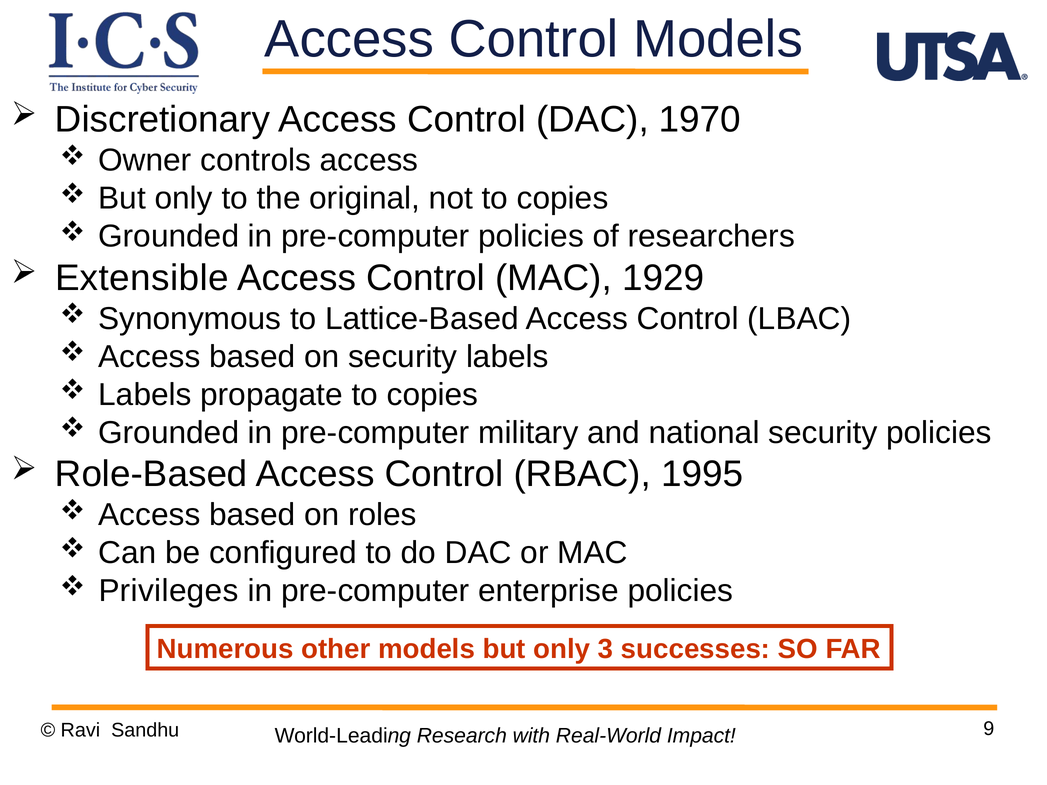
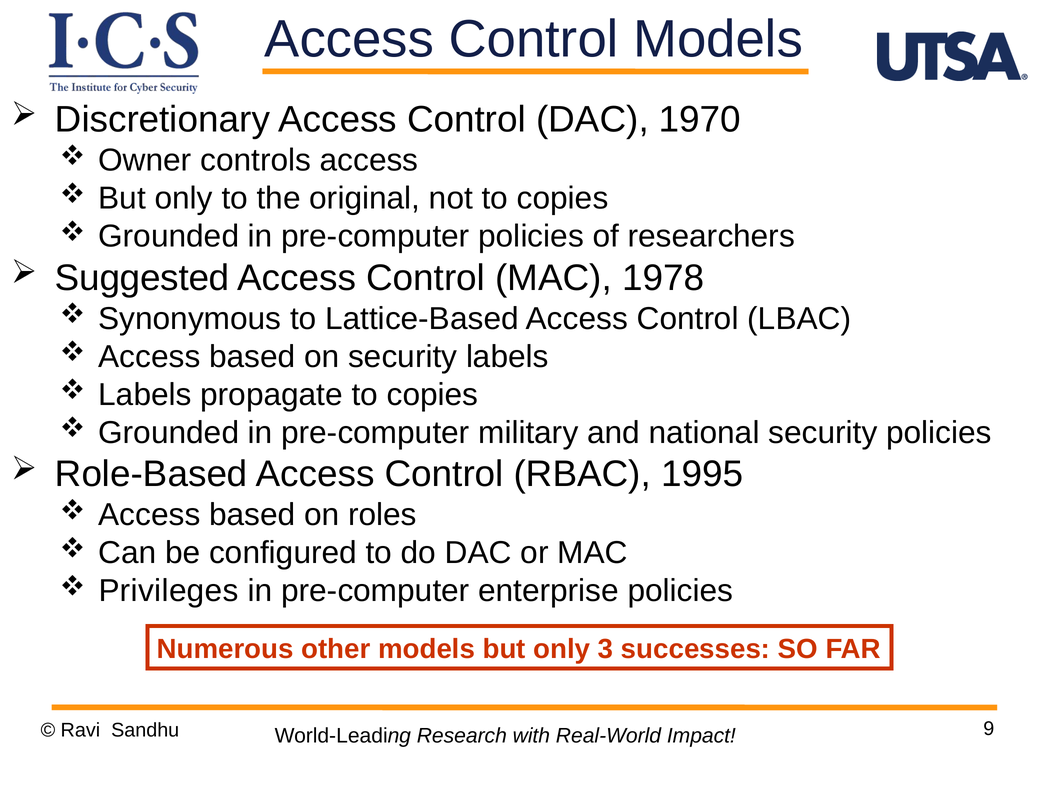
Extensible: Extensible -> Suggested (142, 278)
1929: 1929 -> 1978 (663, 278)
